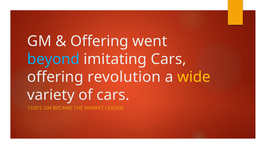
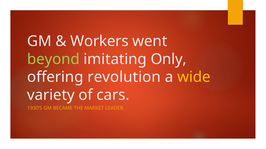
Offering: Offering -> Workers (99, 41)
beyond colour: light blue -> light green (53, 59)
imitating Cars: Cars -> Only (169, 59)
